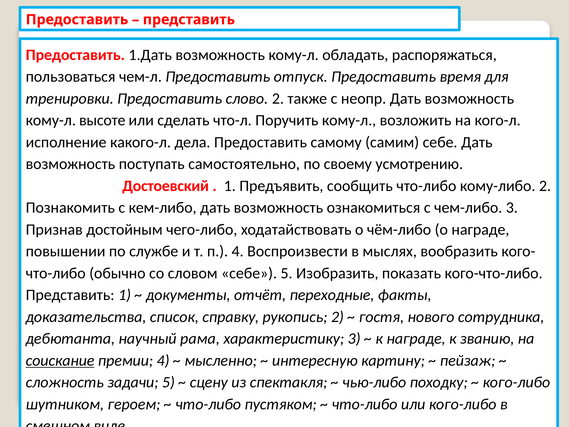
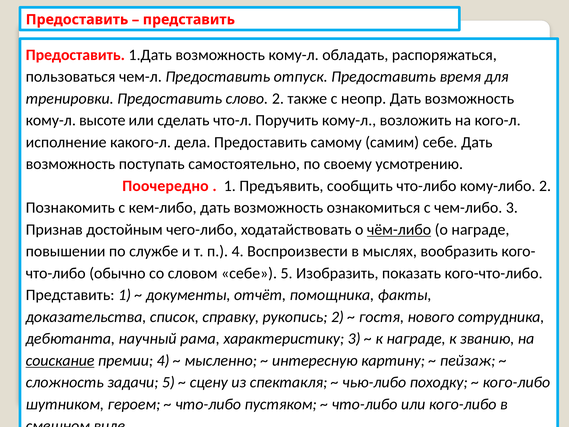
Достоевский: Достоевский -> Поочередно (165, 186)
чём-либо underline: none -> present (399, 229)
переходные: переходные -> помощника (332, 295)
